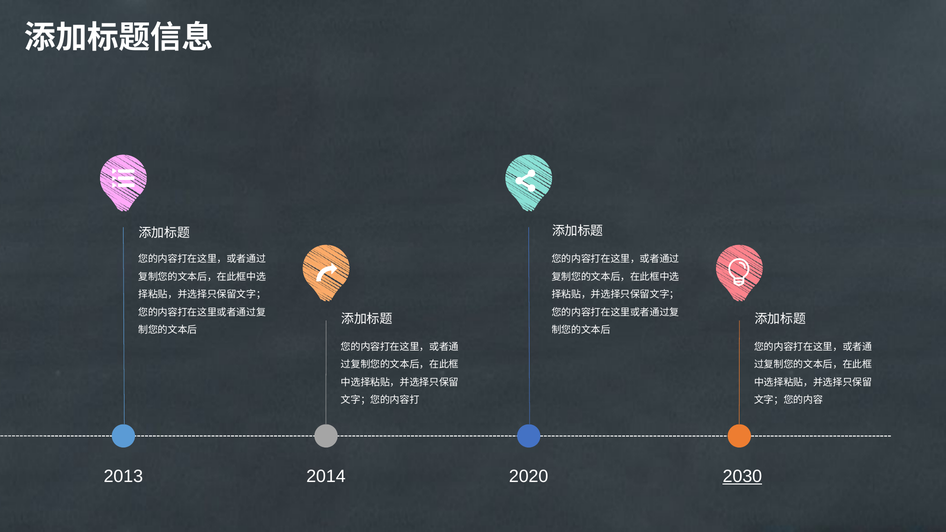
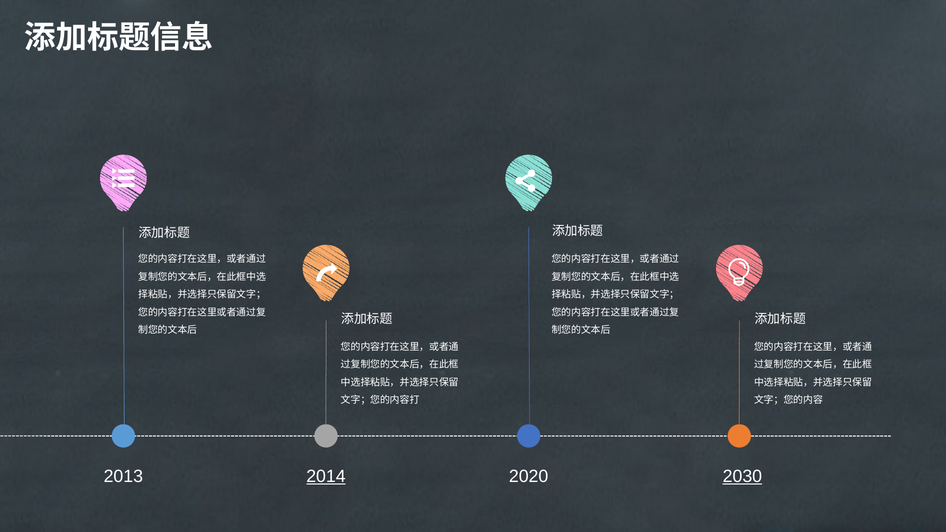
2014 underline: none -> present (326, 476)
